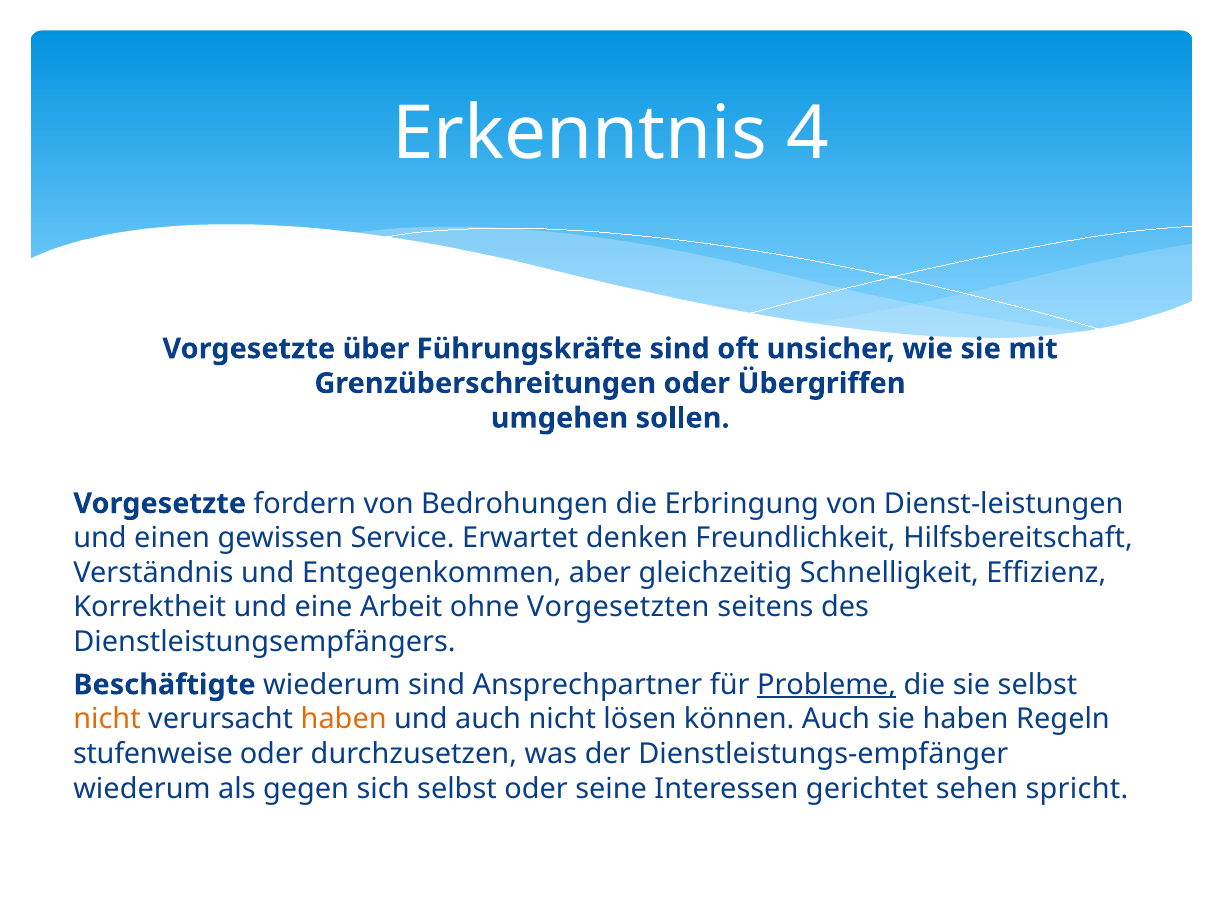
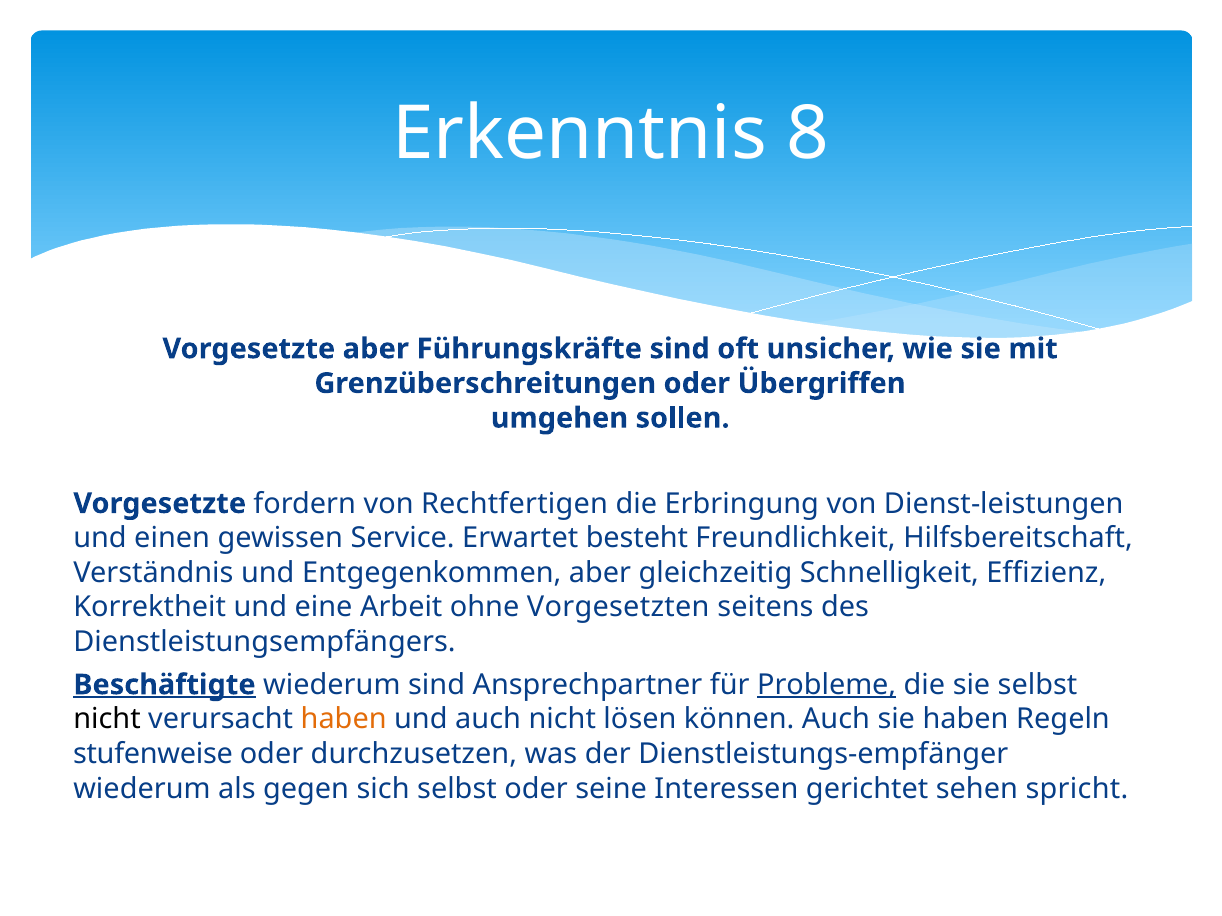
4: 4 -> 8 (808, 134)
Vorgesetzte über: über -> aber (376, 349)
Bedrohungen: Bedrohungen -> Rechtfertigen (514, 504)
denken: denken -> besteht (637, 538)
Beschäftigte underline: none -> present (164, 685)
nicht colour: orange -> black (107, 720)
